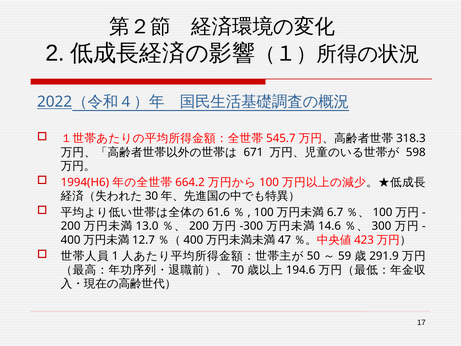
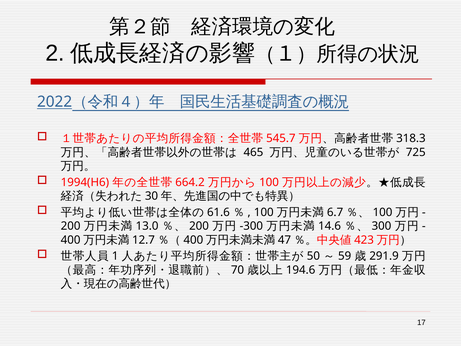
671: 671 -> 465 (253, 152)
598: 598 -> 725 (416, 152)
